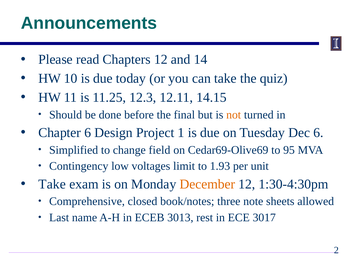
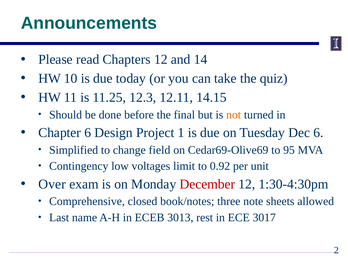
1.93: 1.93 -> 0.92 (220, 166)
Take: Take -> Over (52, 184)
December colour: orange -> red (207, 184)
